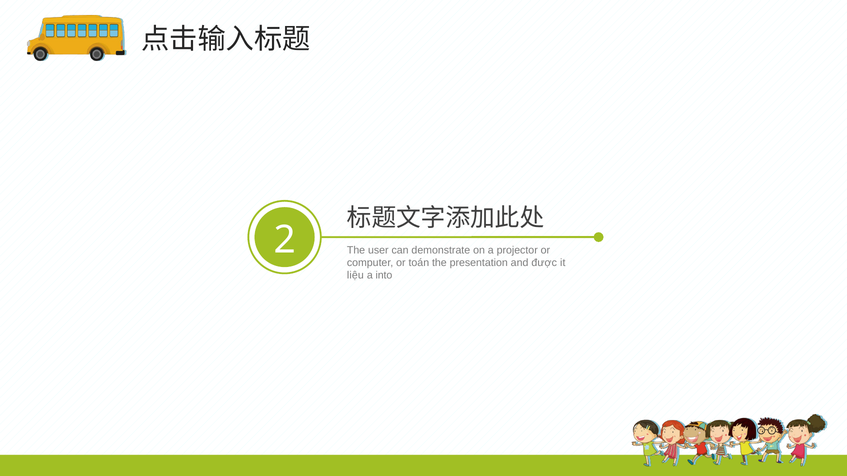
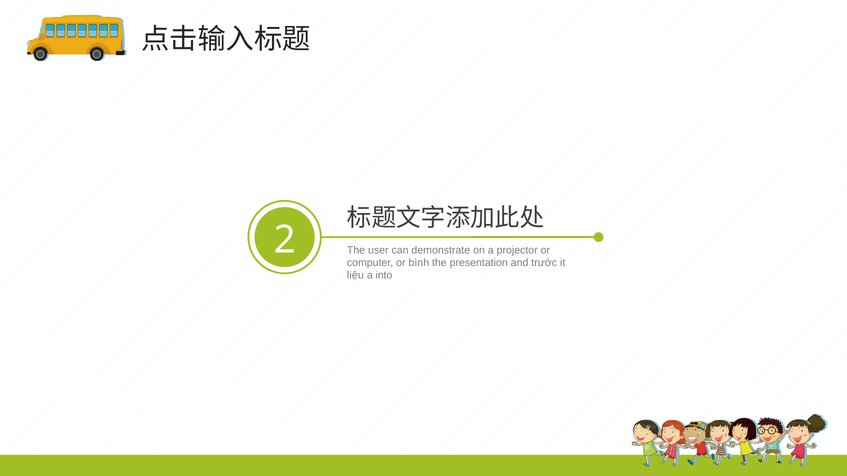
toán: toán -> bình (419, 263)
được: được -> trước (544, 263)
